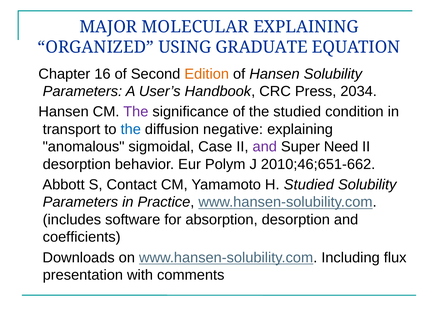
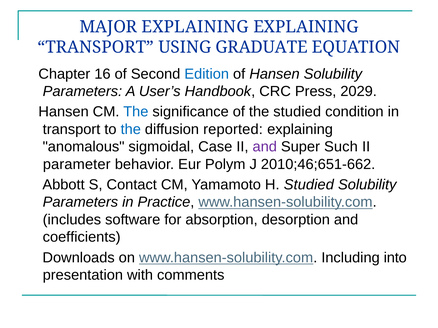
MAJOR MOLECULAR: MOLECULAR -> EXPLAINING (195, 27)
ORGANIZED: ORGANIZED -> TRANSPORT (96, 47)
Edition colour: orange -> blue (207, 74)
2034: 2034 -> 2029 (359, 92)
The colour: purple -> blue (136, 112)
negative: negative -> reported (233, 129)
Need: Need -> Such (341, 147)
desorption: desorption -> parameter (77, 165)
flux: flux -> into (395, 258)
